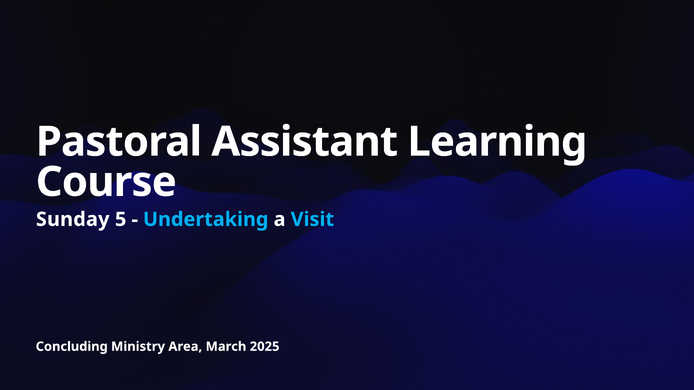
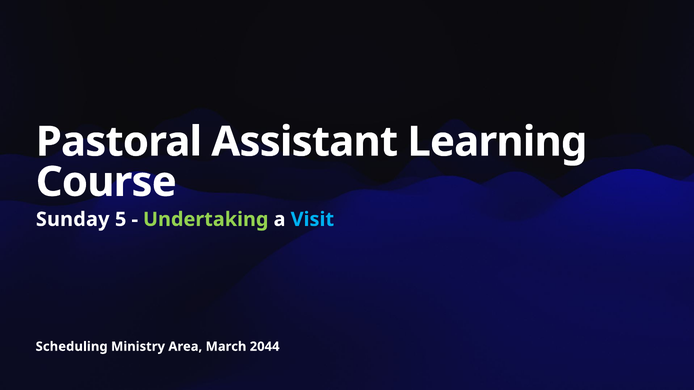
Undertaking colour: light blue -> light green (206, 220)
Concluding: Concluding -> Scheduling (72, 347)
2025: 2025 -> 2044 (265, 347)
